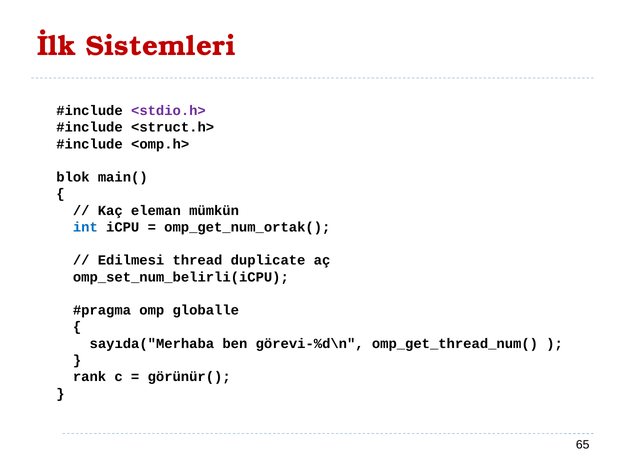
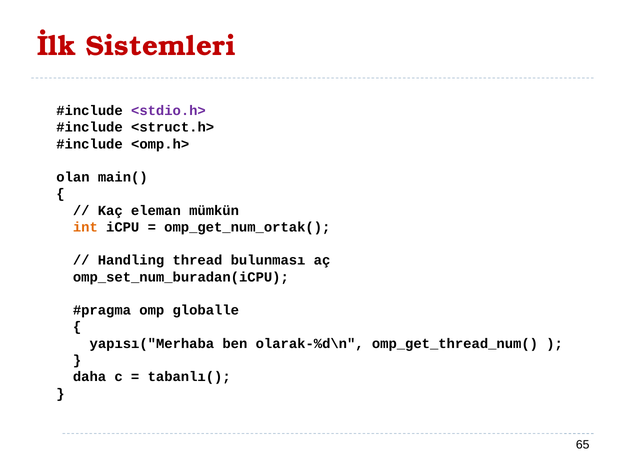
blok: blok -> olan (73, 178)
int colour: blue -> orange (85, 227)
Edilmesi: Edilmesi -> Handling (131, 261)
duplicate: duplicate -> bulunması (268, 261)
omp_set_num_belirli(iCPU: omp_set_num_belirli(iCPU -> omp_set_num_buradan(iCPU (181, 277)
sayıda("Merhaba: sayıda("Merhaba -> yapısı("Merhaba (152, 344)
görevi-%d\n: görevi-%d\n -> olarak-%d\n (310, 344)
rank: rank -> daha (90, 377)
görünür(: görünür( -> tabanlı( (189, 377)
